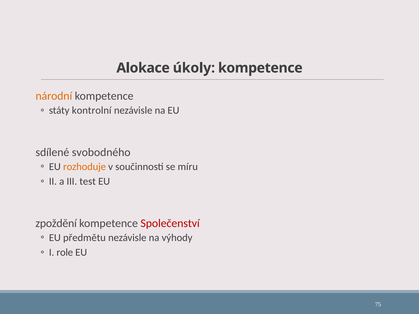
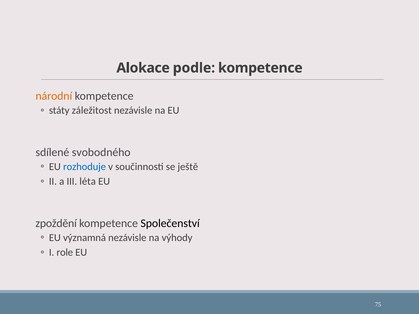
úkoly: úkoly -> podle (194, 68)
kontrolní: kontrolní -> záležitost (92, 110)
rozhoduje colour: orange -> blue (85, 167)
míru: míru -> ještě (188, 167)
test: test -> léta (88, 182)
Společenství colour: red -> black (170, 224)
předmětu: předmětu -> významná (85, 238)
